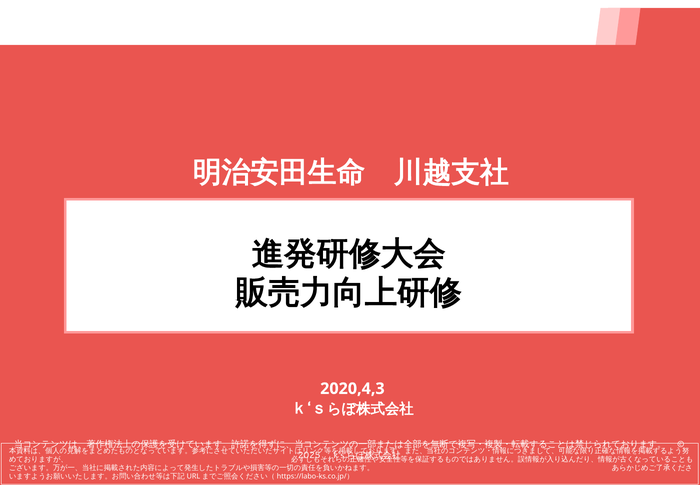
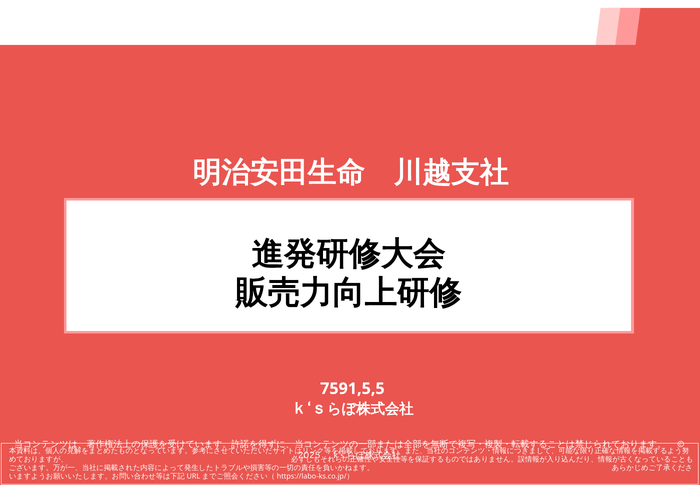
2020,4,3: 2020,4,3 -> 7591,5,5 (352, 388)
